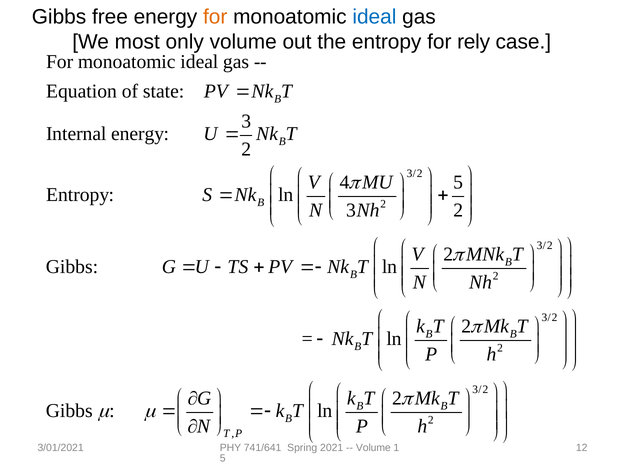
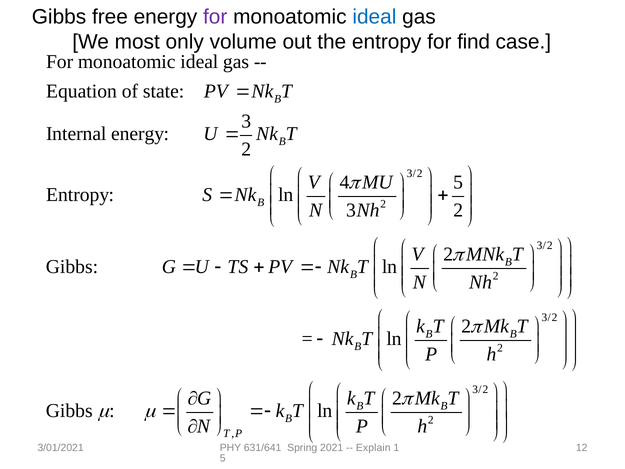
for colour: orange -> purple (215, 17)
rely: rely -> find (474, 42)
741/641: 741/641 -> 631/641 (263, 448)
Volume: Volume -> Explain (373, 448)
